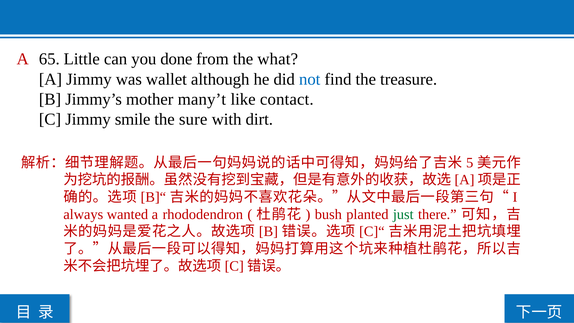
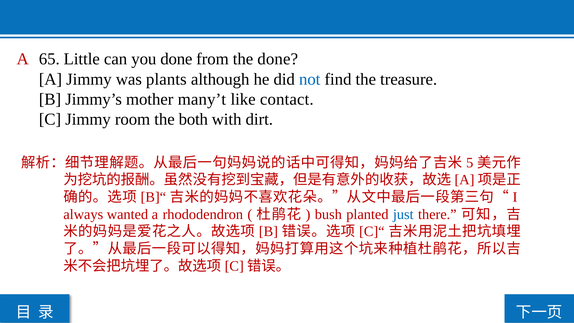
the what: what -> done (278, 59)
wallet: wallet -> plants (166, 79)
smile: smile -> room (133, 119)
sure: sure -> both (193, 119)
just colour: green -> blue (403, 214)
